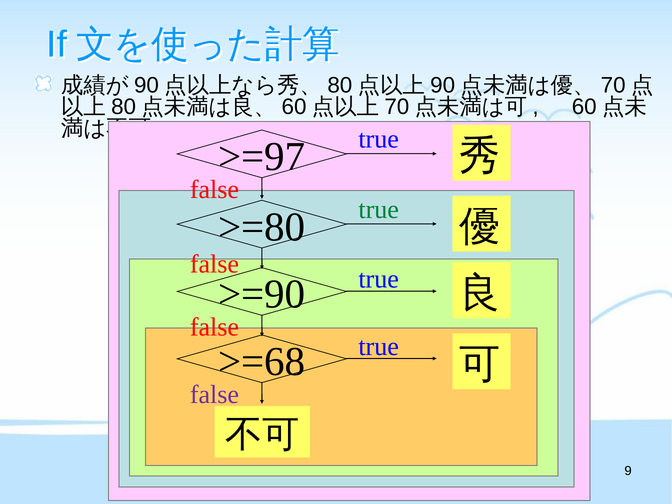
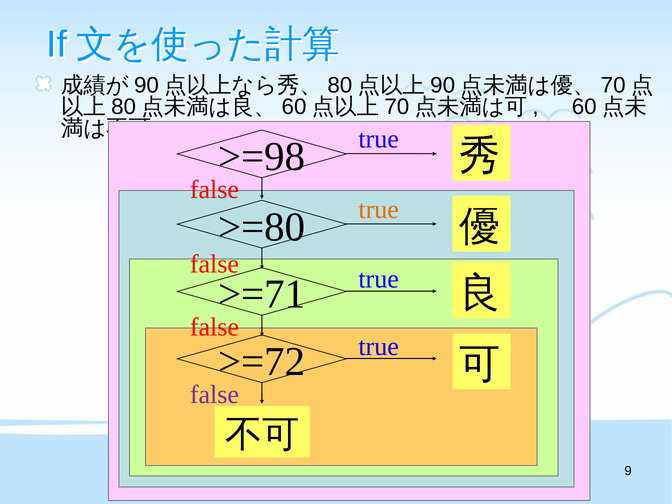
>=97: >=97 -> >=98 (262, 157)
true colour: green -> orange (379, 209)
>=90: >=90 -> >=71 (262, 294)
>=68: >=68 -> >=72 (262, 362)
